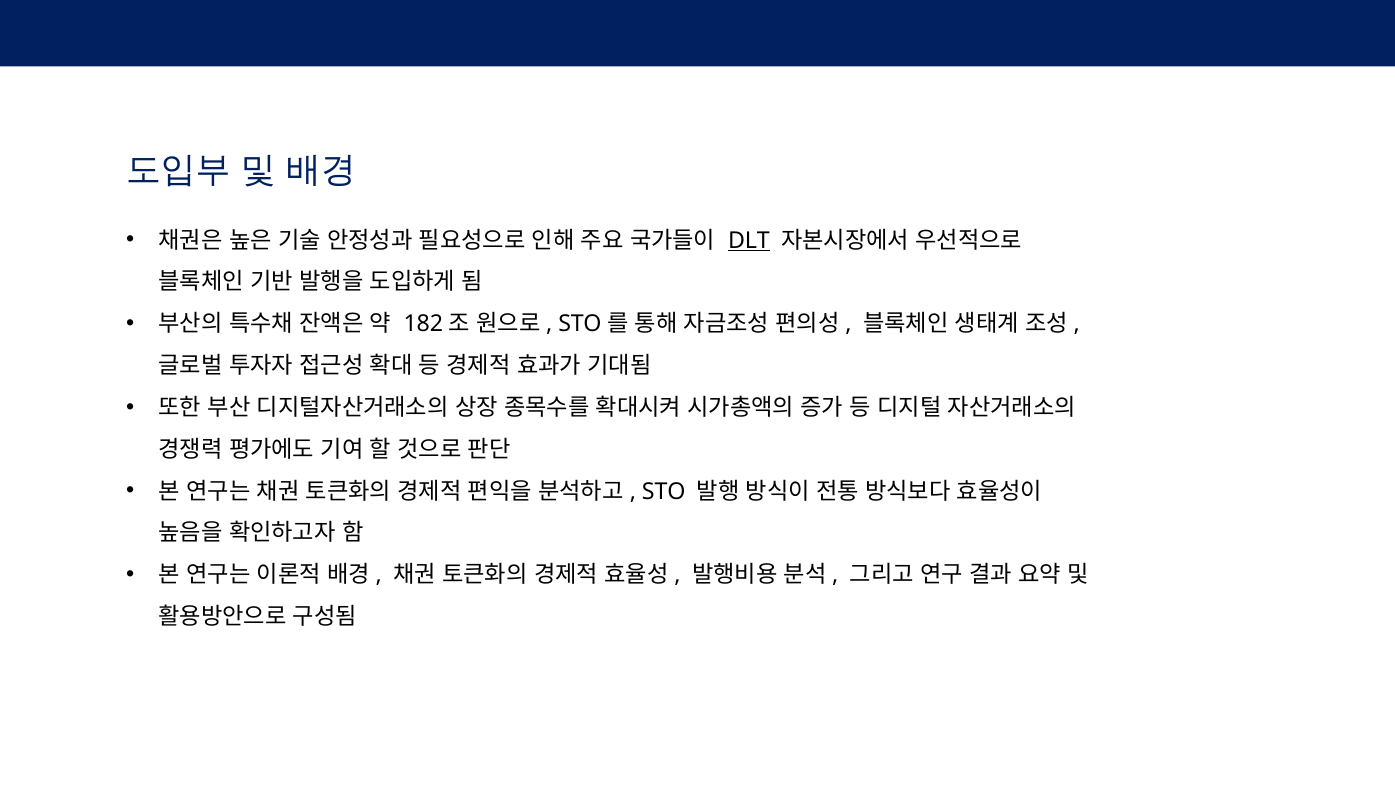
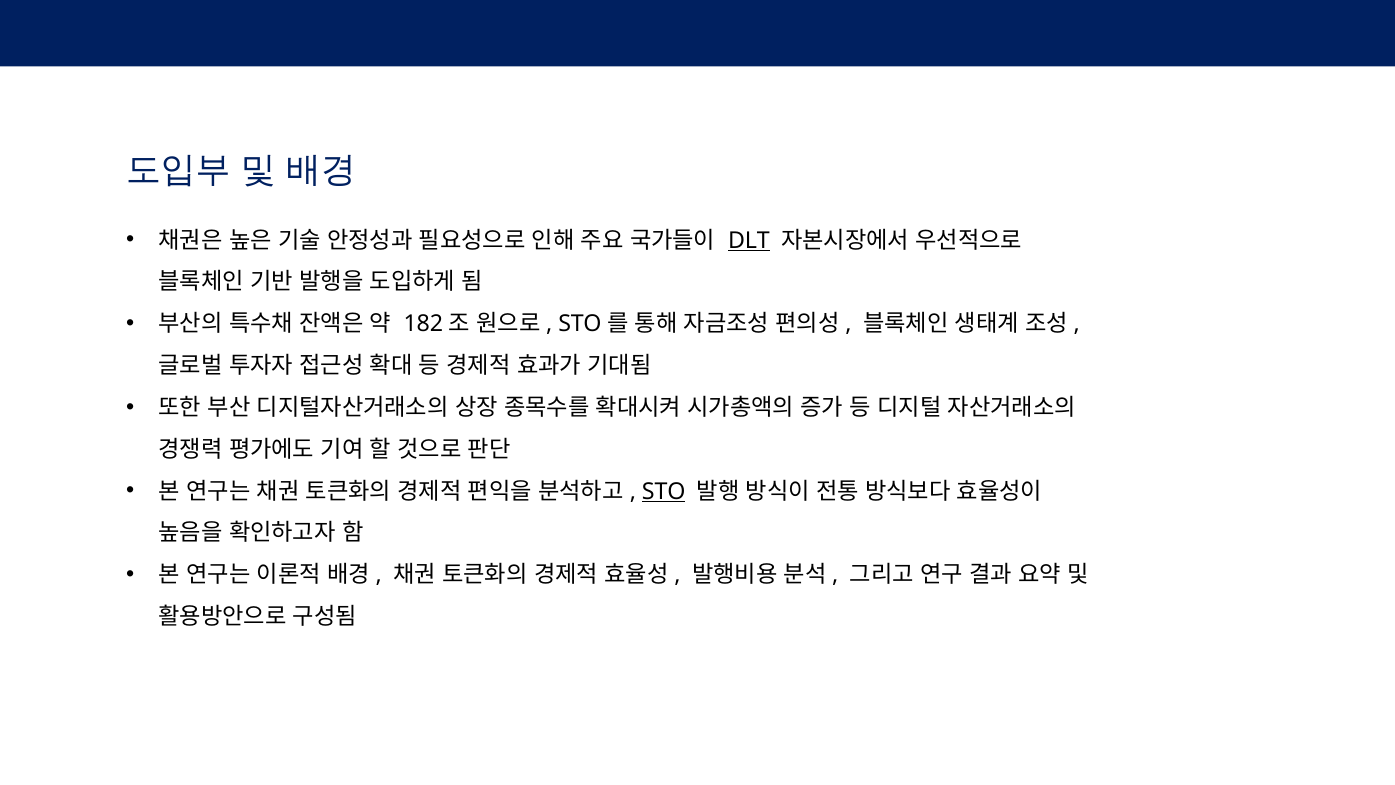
STO underline: none -> present (664, 491)
